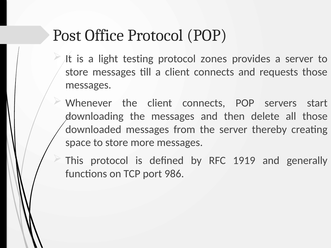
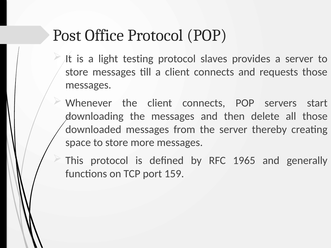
zones: zones -> slaves (214, 59)
1919: 1919 -> 1965 (244, 161)
986: 986 -> 159 (174, 174)
